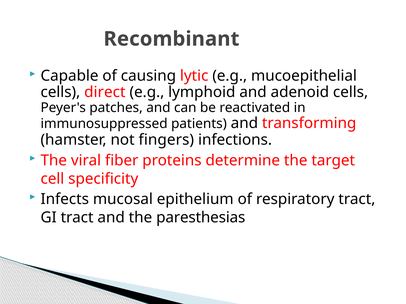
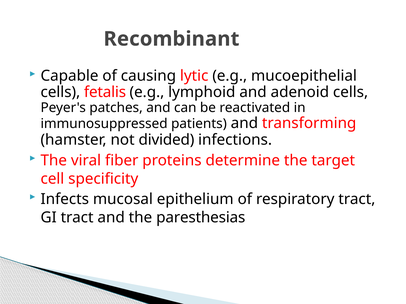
direct: direct -> fetalis (105, 92)
fingers: fingers -> divided (166, 140)
